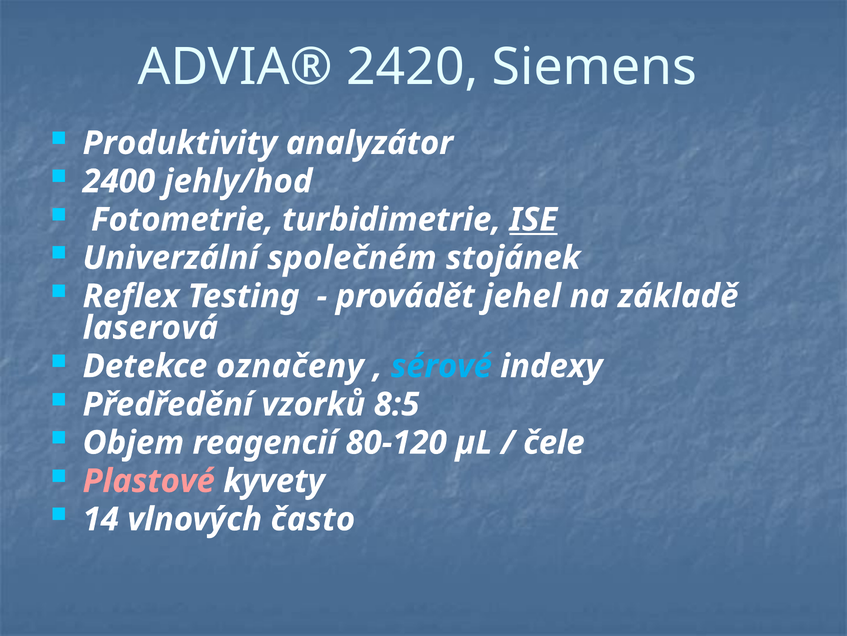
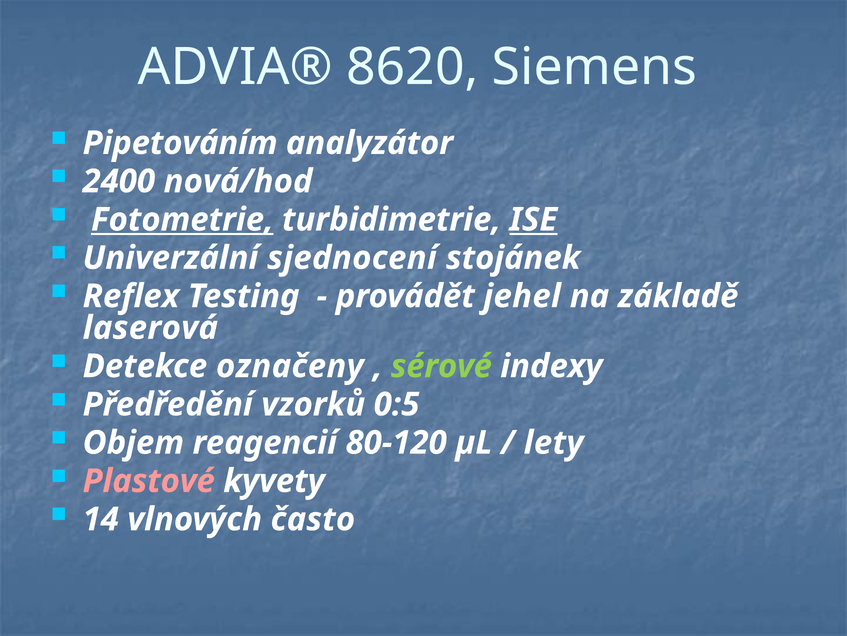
2420: 2420 -> 8620 (412, 67)
Produktivity: Produktivity -> Pipetováním (180, 143)
jehly/hod: jehly/hod -> nová/hod (238, 181)
Fotometrie underline: none -> present (182, 219)
společném: společném -> sjednocení (352, 258)
sérové colour: light blue -> light green (441, 366)
8:5: 8:5 -> 0:5 (397, 404)
čele: čele -> lety (554, 442)
